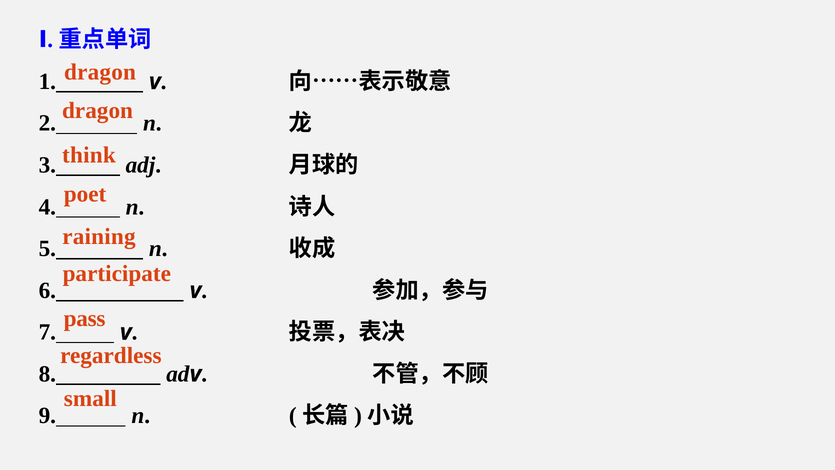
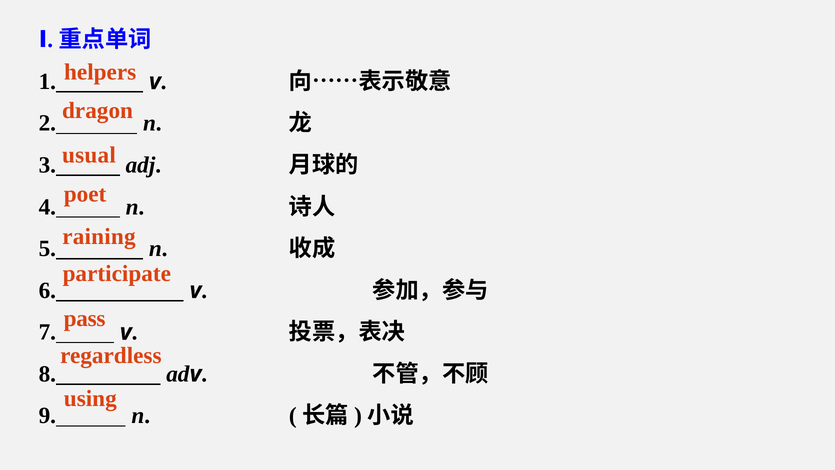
dragon: dragon -> helpers (100, 72)
think: think -> usual (89, 155)
small: small -> using (90, 398)
